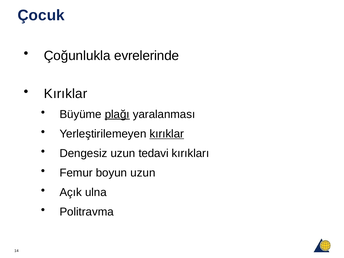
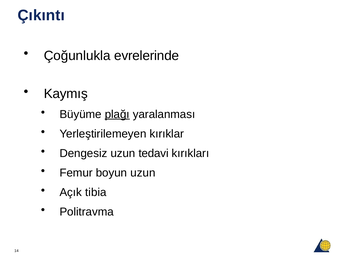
Çocuk: Çocuk -> Çıkıntı (41, 15)
Kırıklar: Kırıklar -> Kaymış (66, 94)
kırıklar underline: present -> none (167, 134)
ulna: ulna -> tibia (96, 192)
